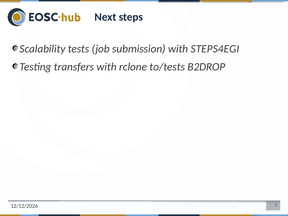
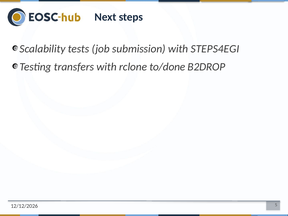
to/tests: to/tests -> to/done (167, 67)
